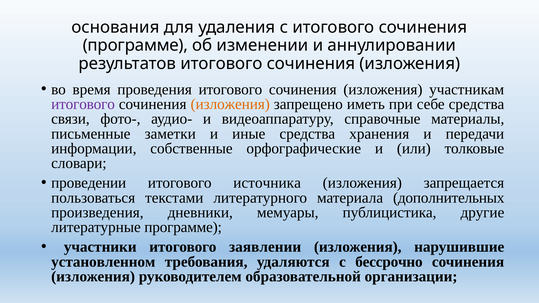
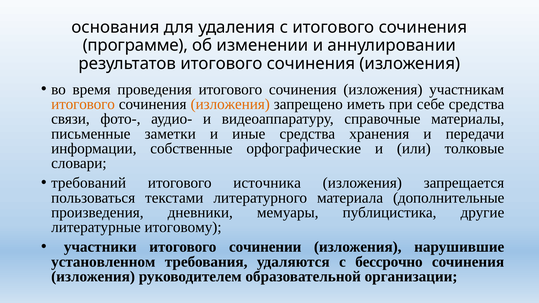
итогового colour: purple -> orange (83, 104)
проведении: проведении -> требований (89, 183)
дополнительных: дополнительных -> дополнительные (449, 198)
литературные программе: программе -> итоговому (183, 227)
заявлении: заявлении -> сочинении (265, 247)
